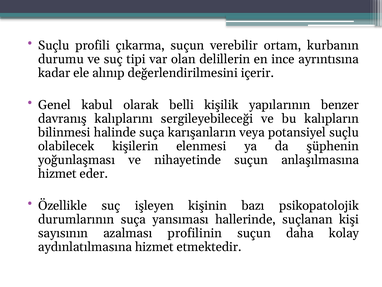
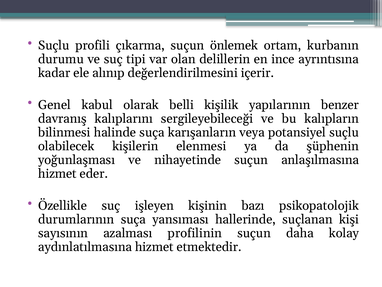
verebilir: verebilir -> önlemek (234, 45)
